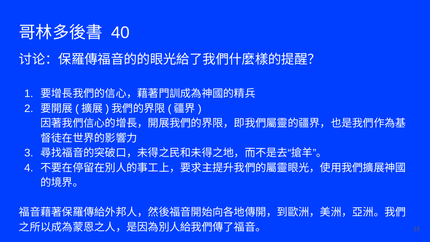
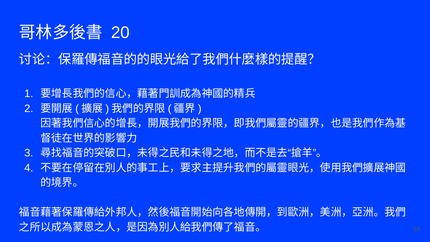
40: 40 -> 20 (120, 32)
